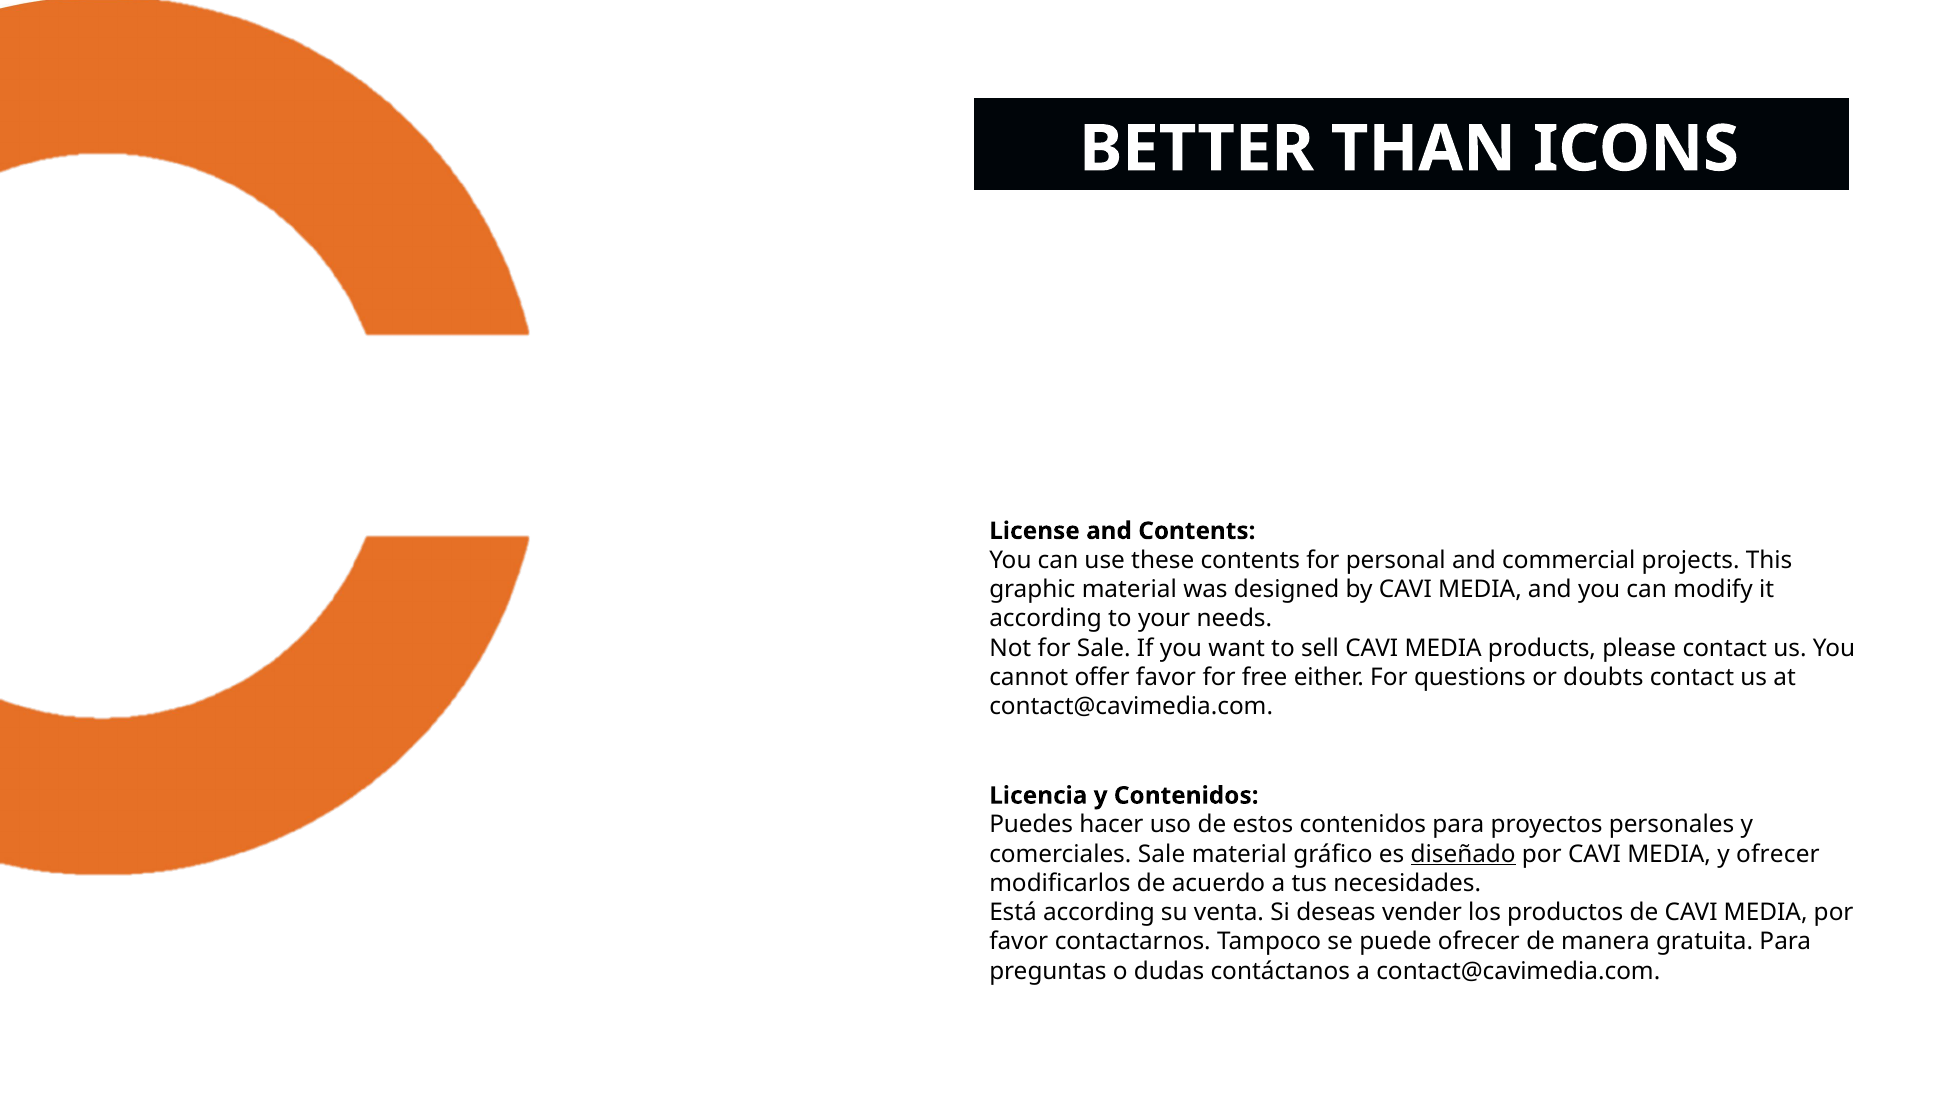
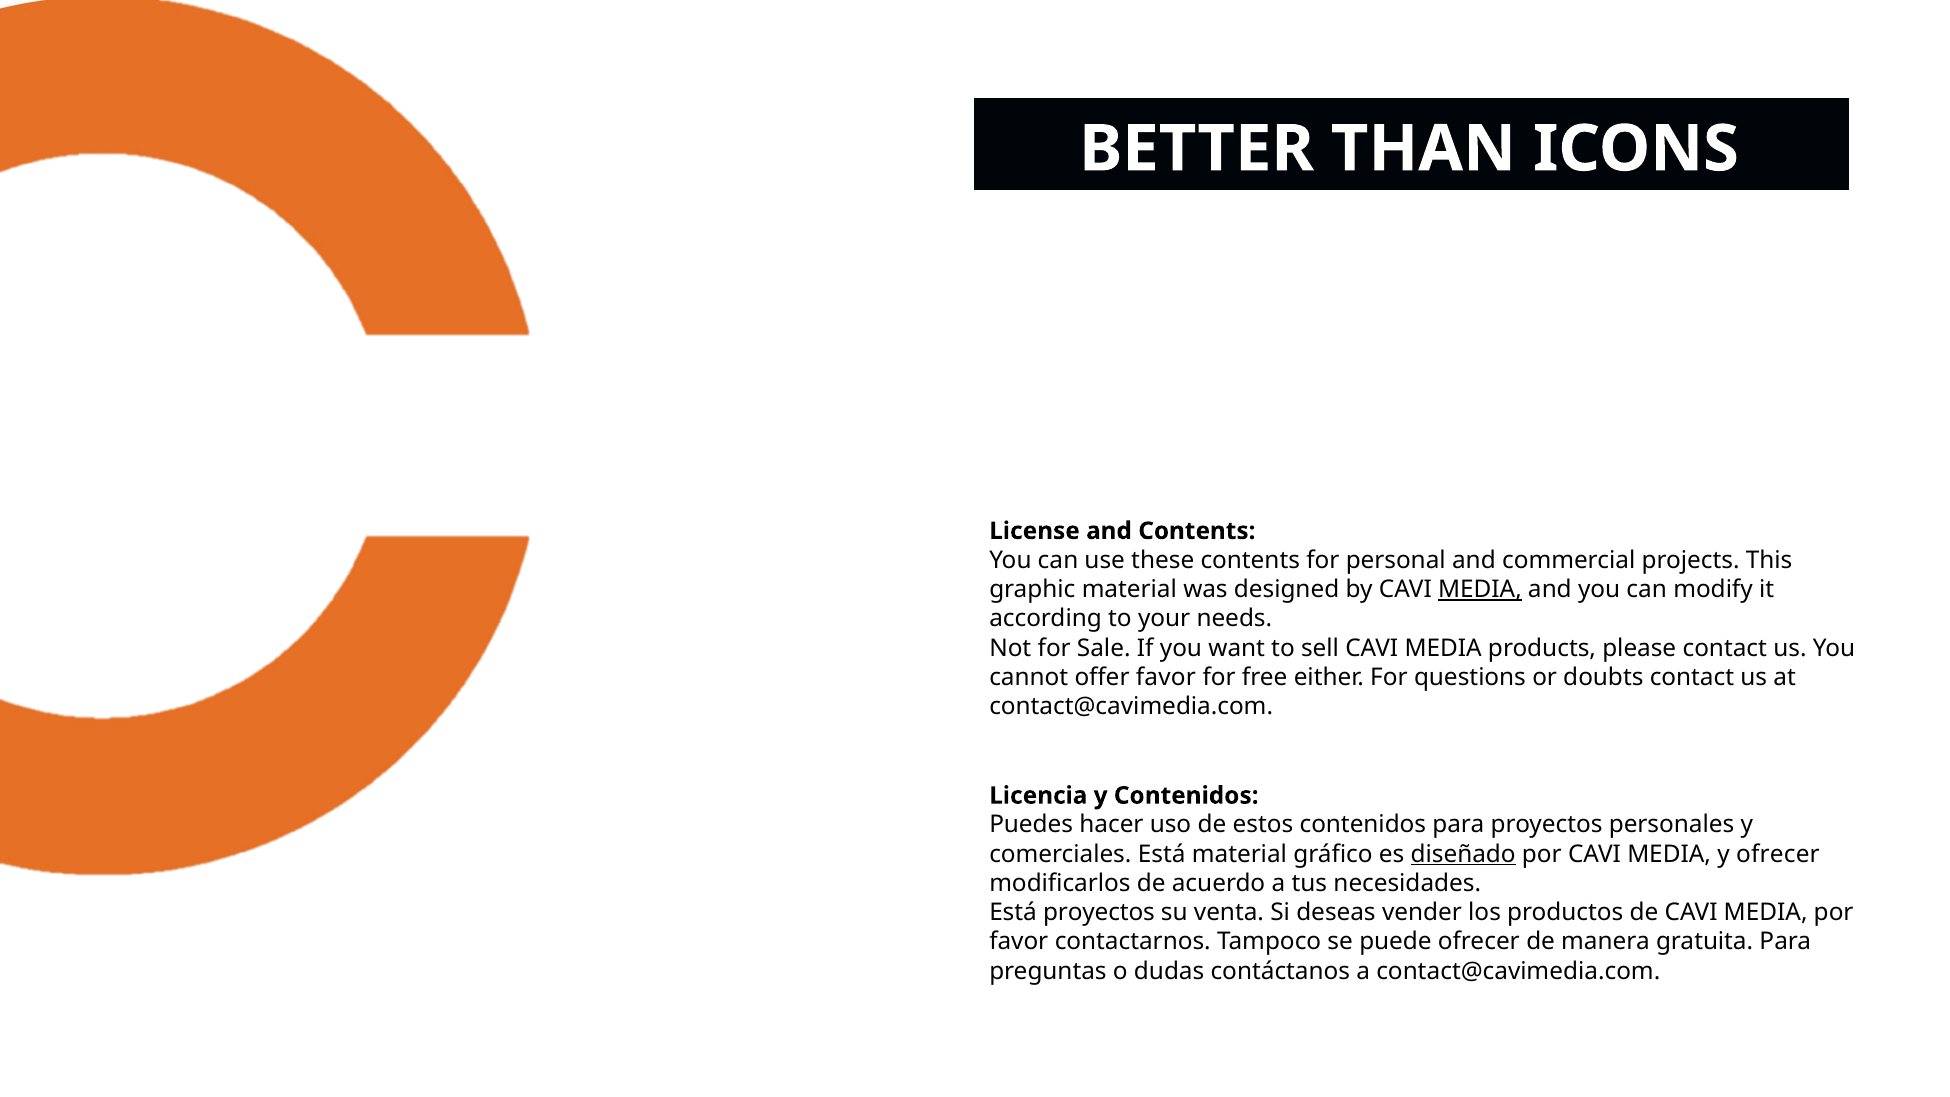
MEDIA underline: none -> present (1480, 589)
comerciales Sale: Sale -> Está (1162, 854)
Está according: according -> proyectos (1099, 913)
